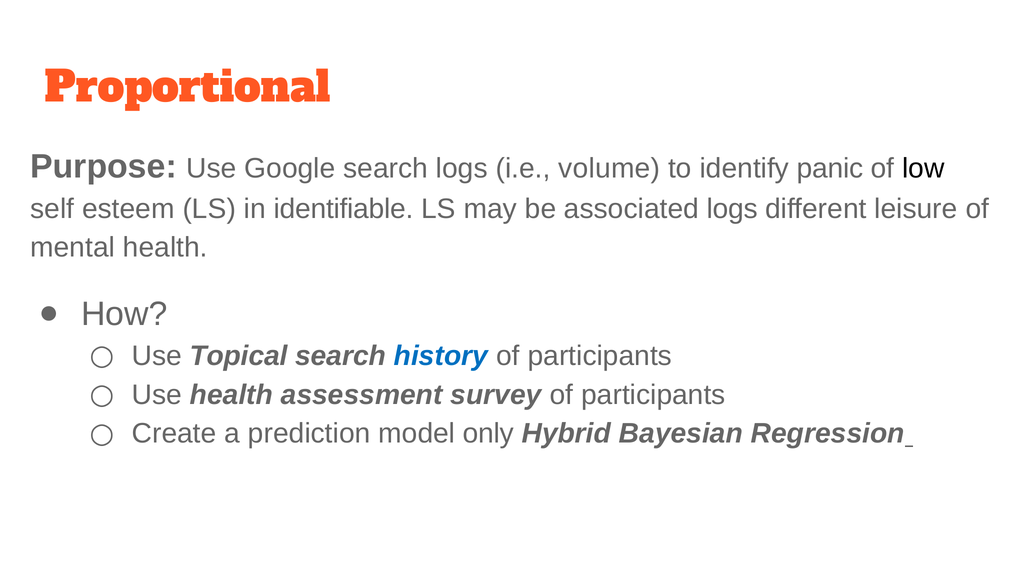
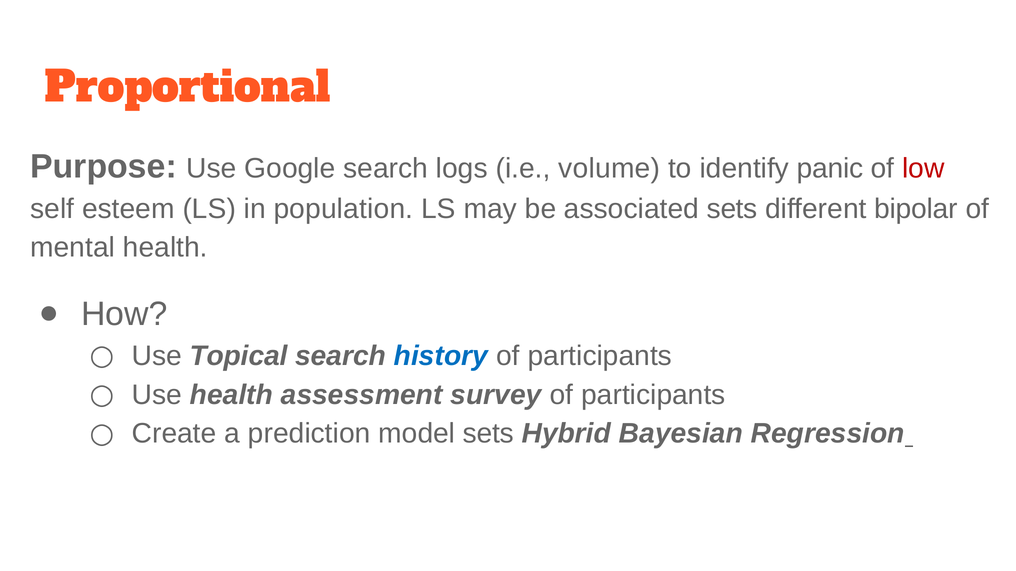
low colour: black -> red (923, 169)
identifiable: identifiable -> population (343, 209)
associated logs: logs -> sets (732, 209)
leisure: leisure -> bipolar (916, 209)
model only: only -> sets (488, 434)
